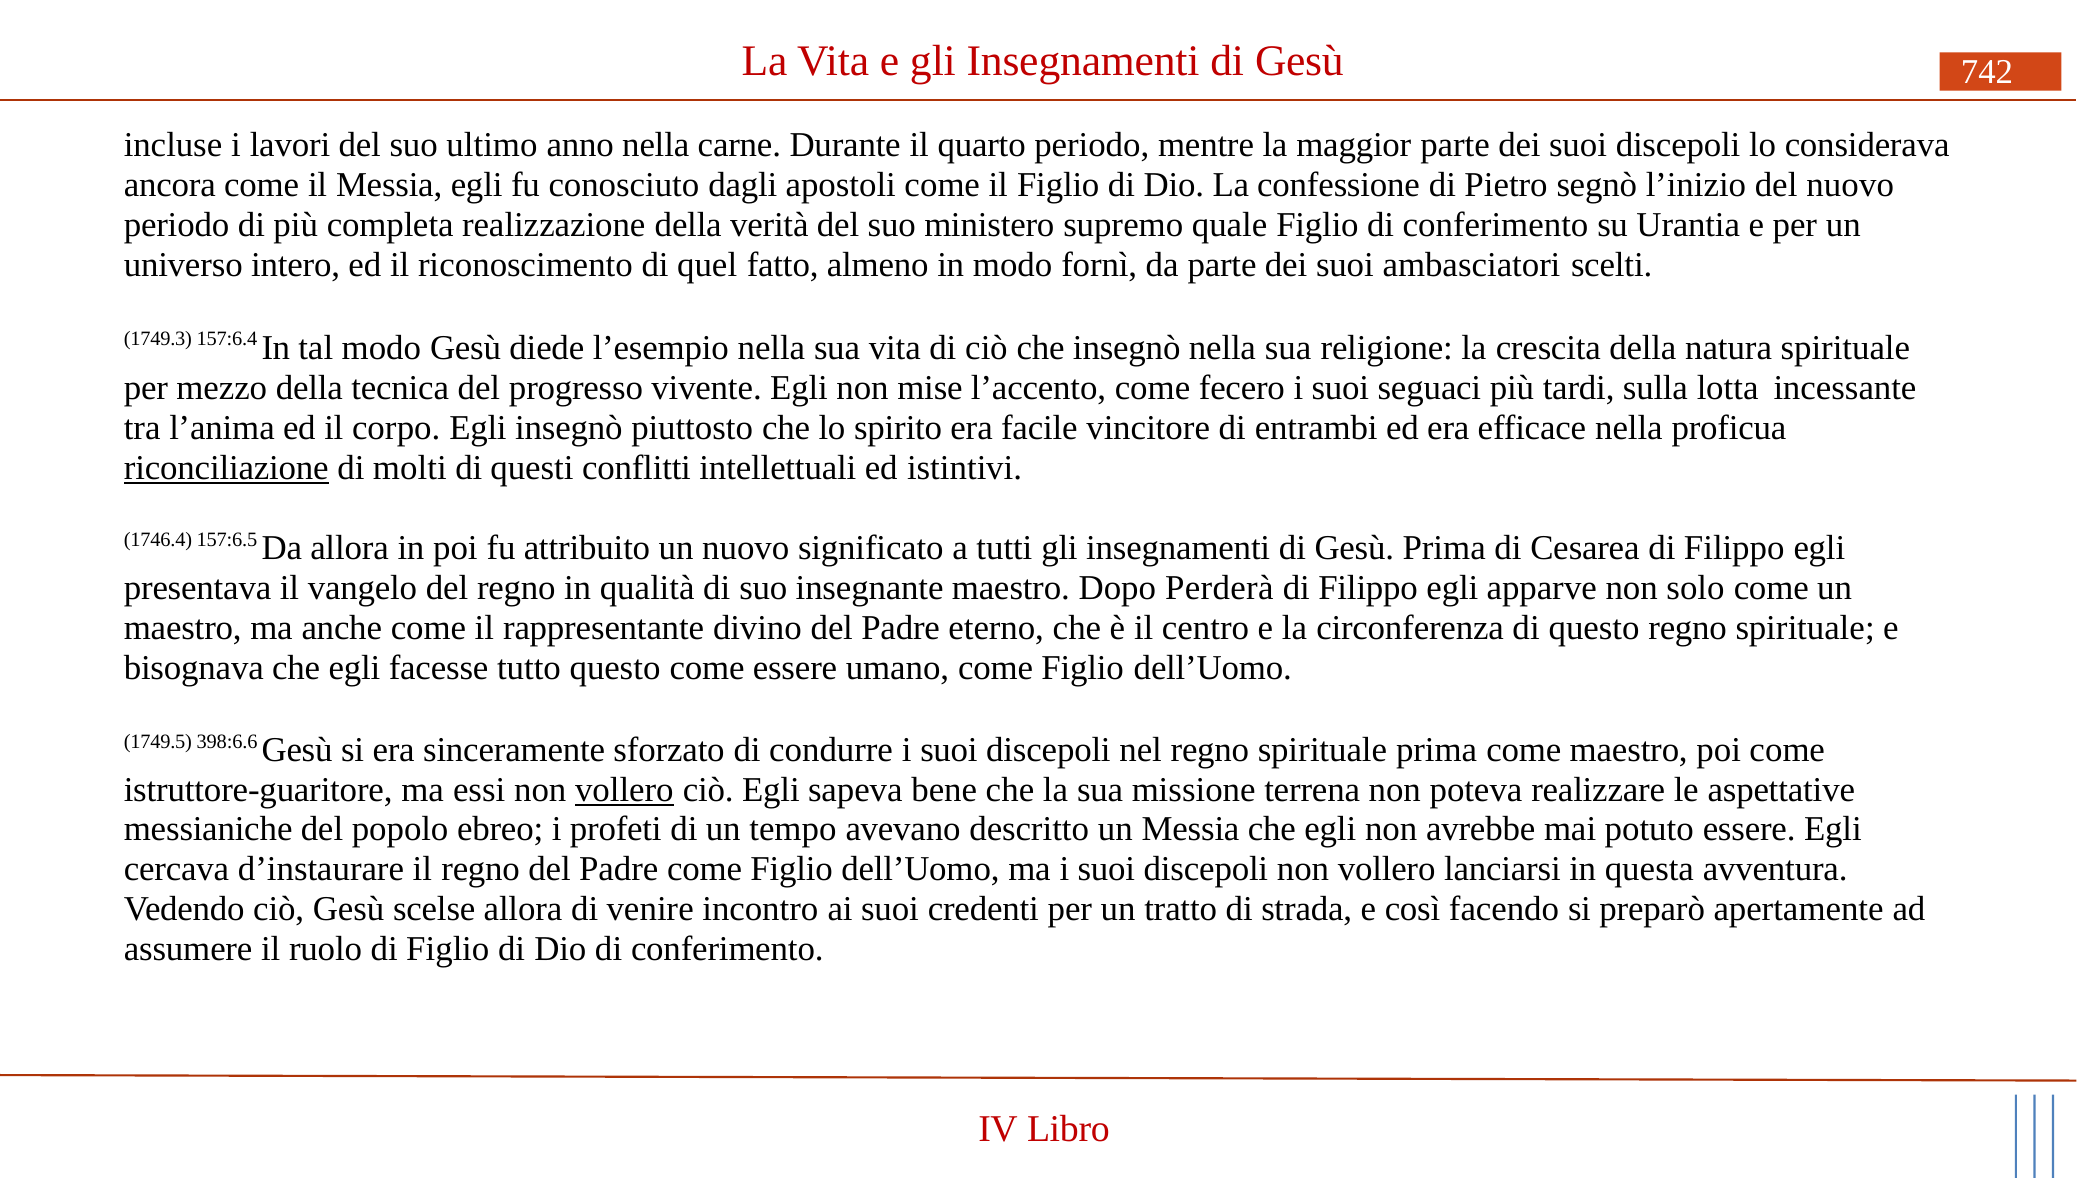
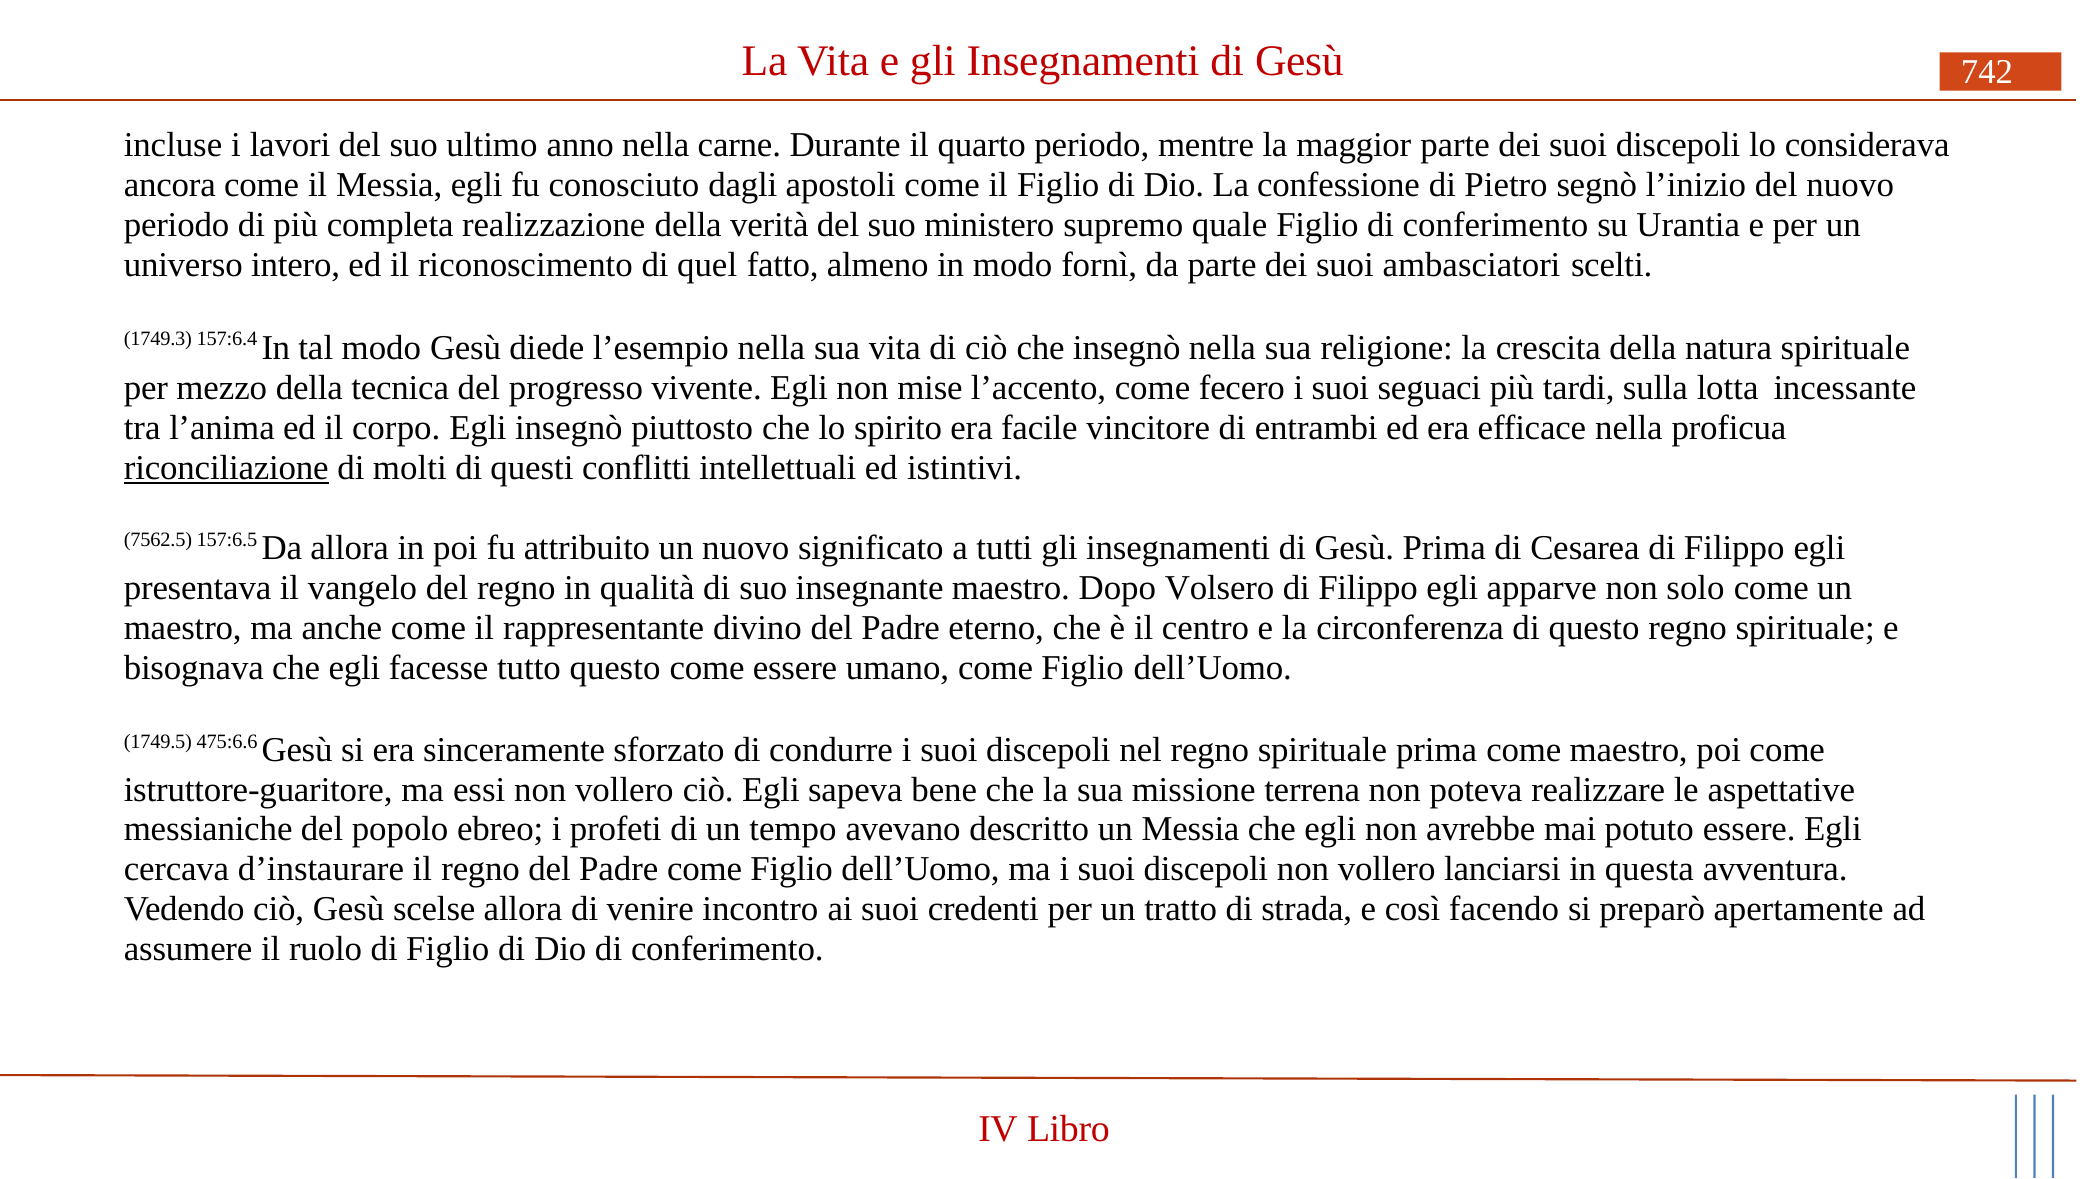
1746.4: 1746.4 -> 7562.5 (158, 540)
Perderà: Perderà -> Volsero (1220, 588)
398:6.6: 398:6.6 -> 475:6.6 (227, 742)
vollero underline: present -> none (624, 790)
